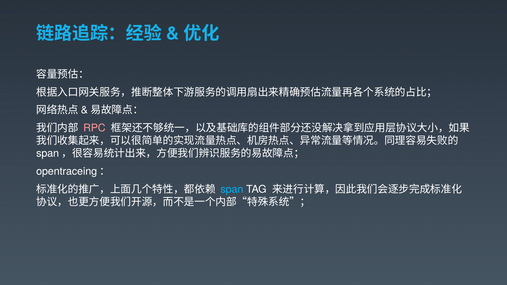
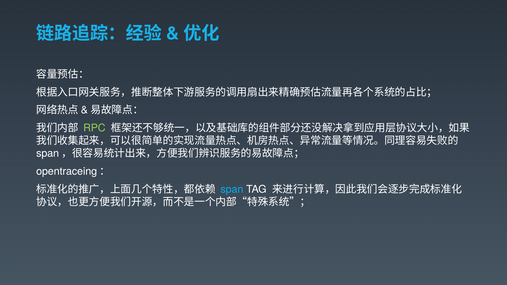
RPC colour: pink -> light green (94, 128)
